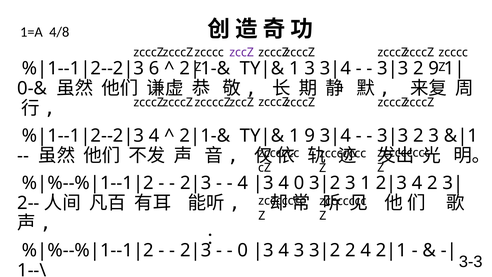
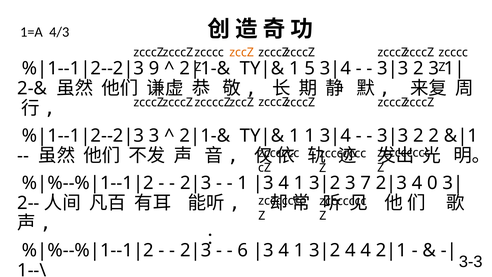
4/8: 4/8 -> 4/3 (59, 32)
zccZ colour: purple -> orange (242, 53)
6: 6 -> 9 (154, 68)
1 3: 3 -> 5 (310, 68)
2 9: 9 -> 3 (434, 68)
0-&: 0-& -> 2-& (32, 88)
4: 4 -> 3 (154, 136)
1 9: 9 -> 1 (310, 136)
2 3: 3 -> 2 (434, 136)
4: 4 -> 1 (243, 183)
0: 0 -> 1 (299, 183)
3 1: 1 -> 7 (366, 183)
4 2: 2 -> 0 (432, 183)
0: 0 -> 6 (243, 250)
3: 3 -> 1 (299, 250)
2: 2 -> 4 (350, 250)
